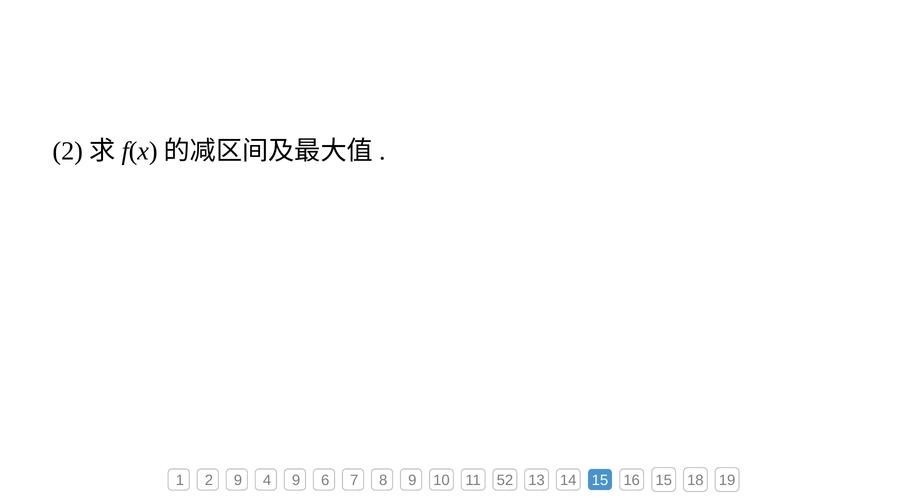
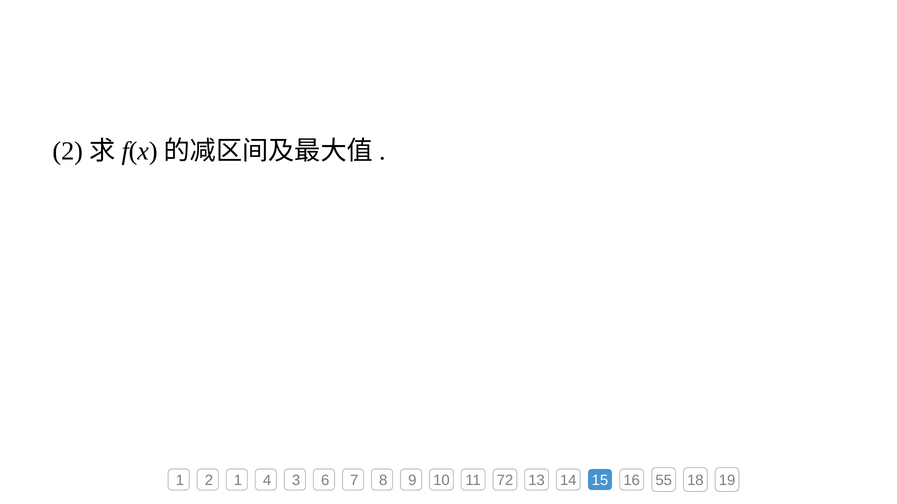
2 9: 9 -> 1 (238, 481)
4 9: 9 -> 3 (296, 481)
52: 52 -> 72 (505, 481)
16 15: 15 -> 55 (664, 481)
